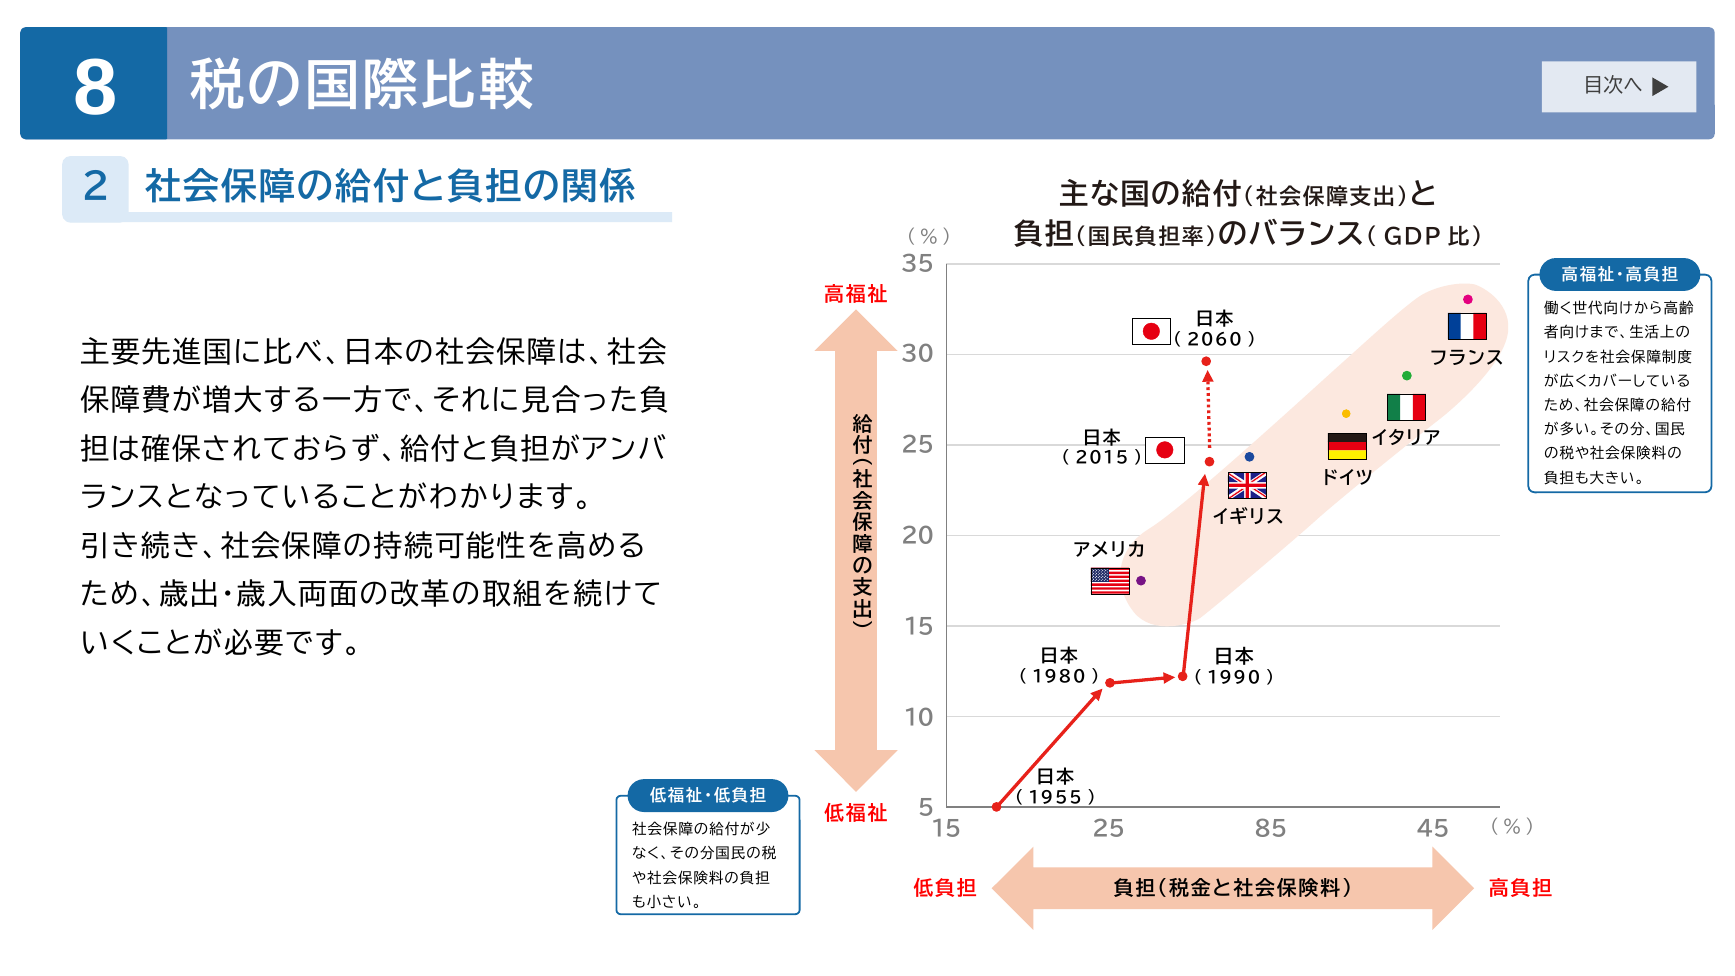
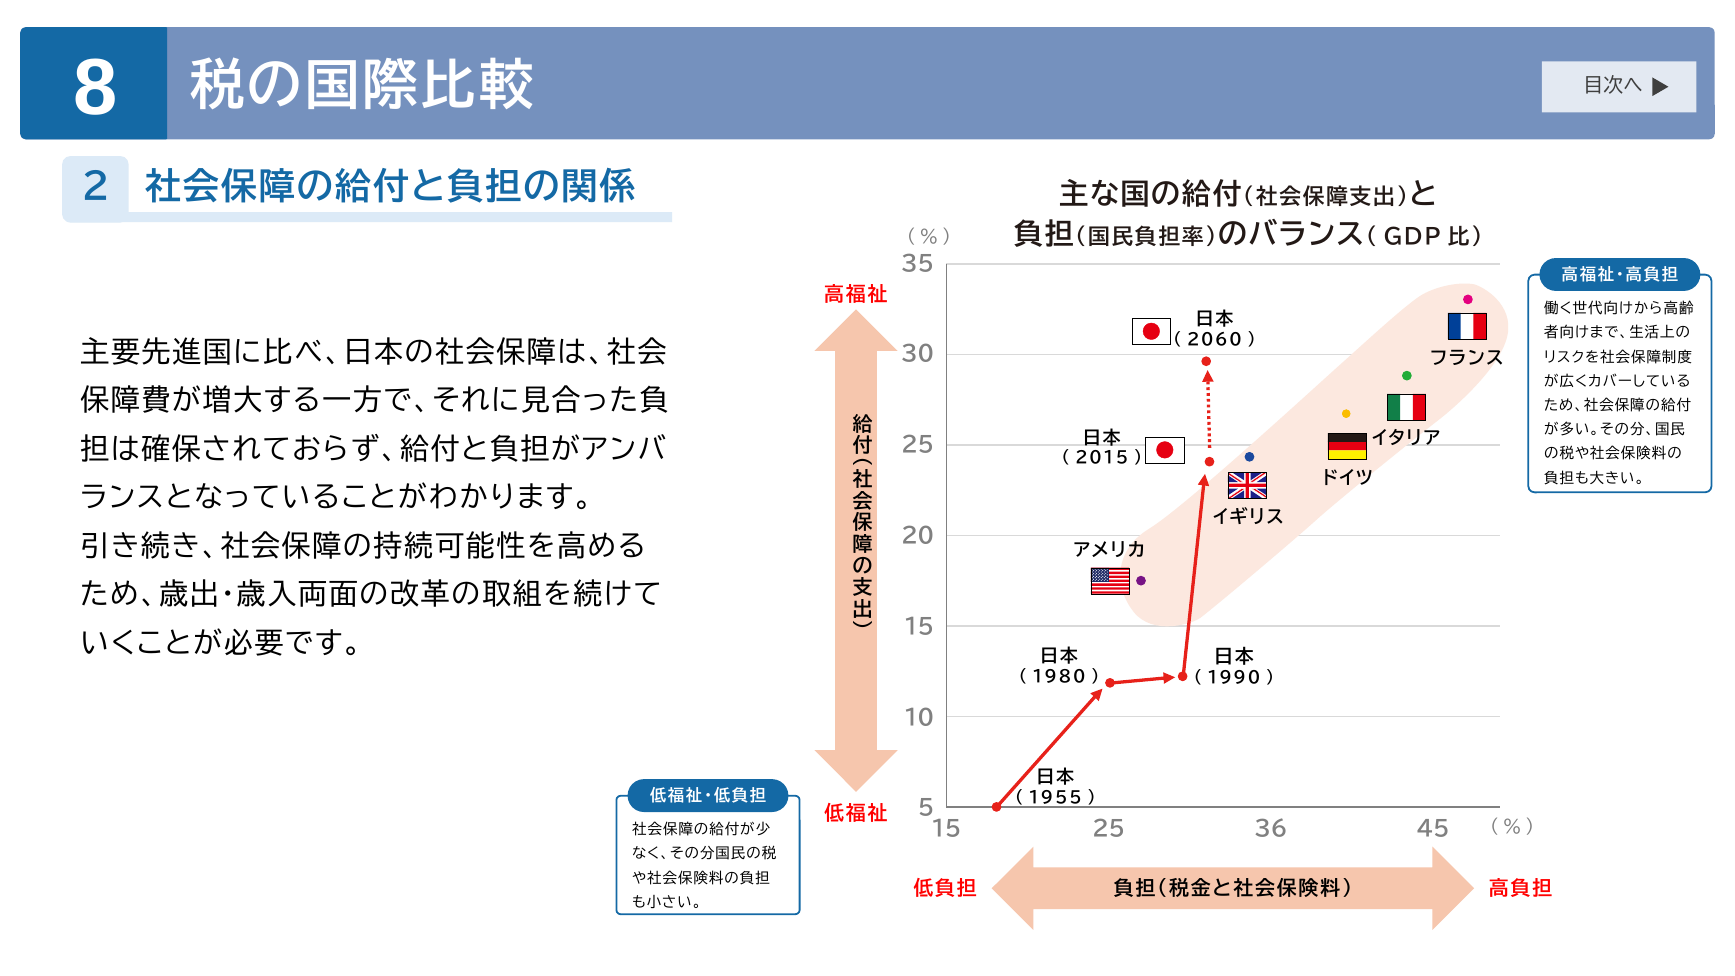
85: 85 -> 36 (1271, 829)
